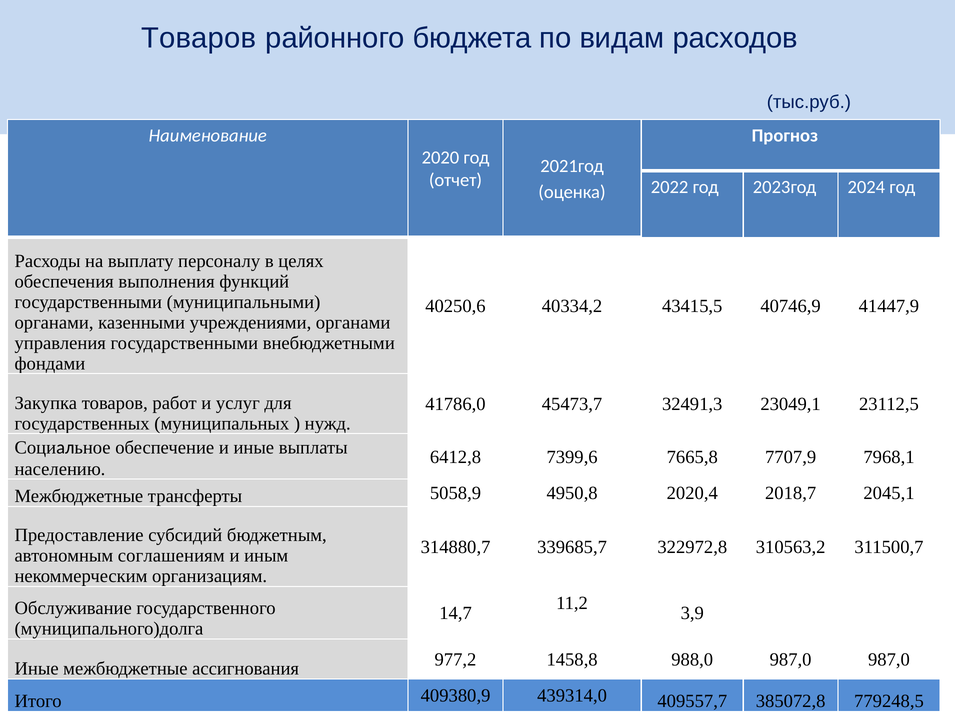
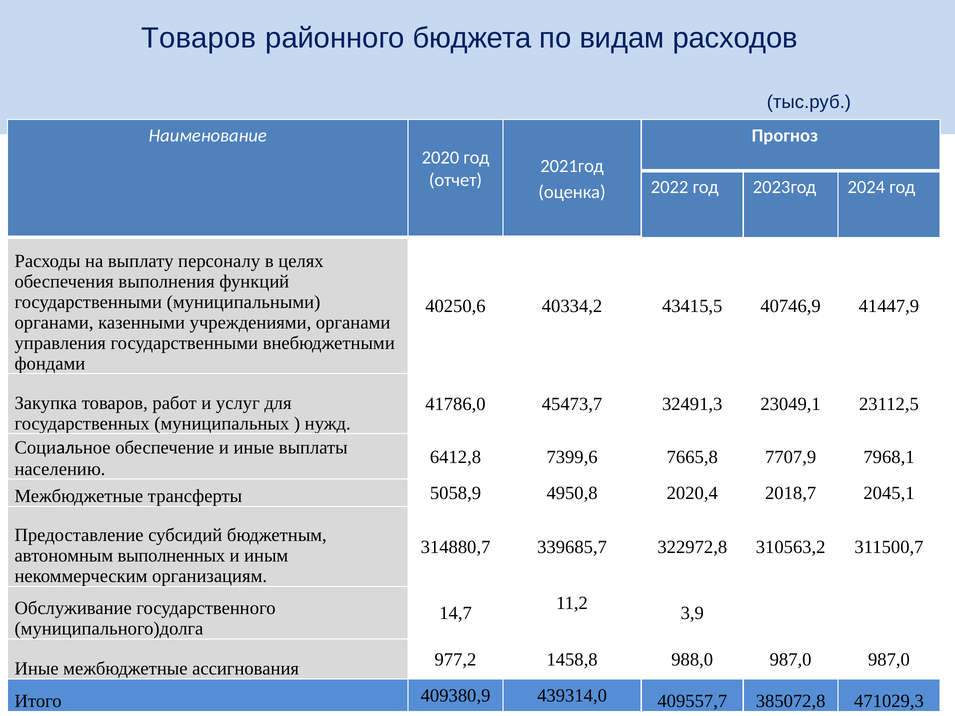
соглашениям: соглашениям -> выполненных (171, 556)
779248,5: 779248,5 -> 471029,3 (889, 702)
